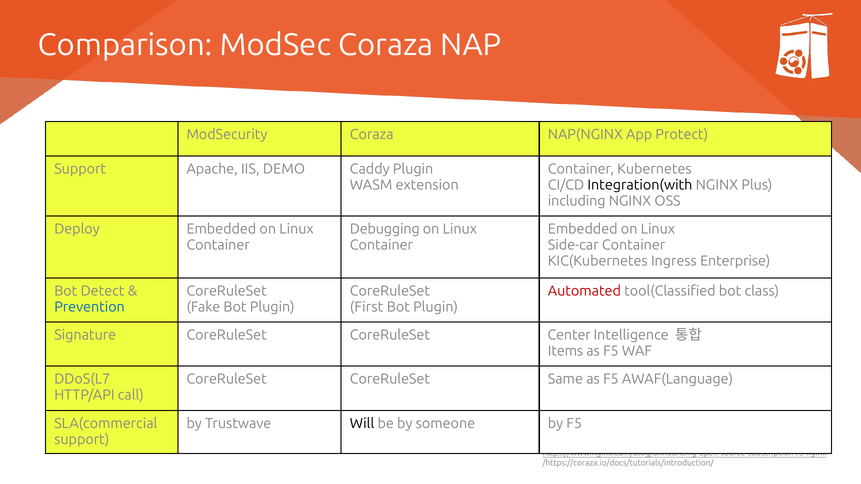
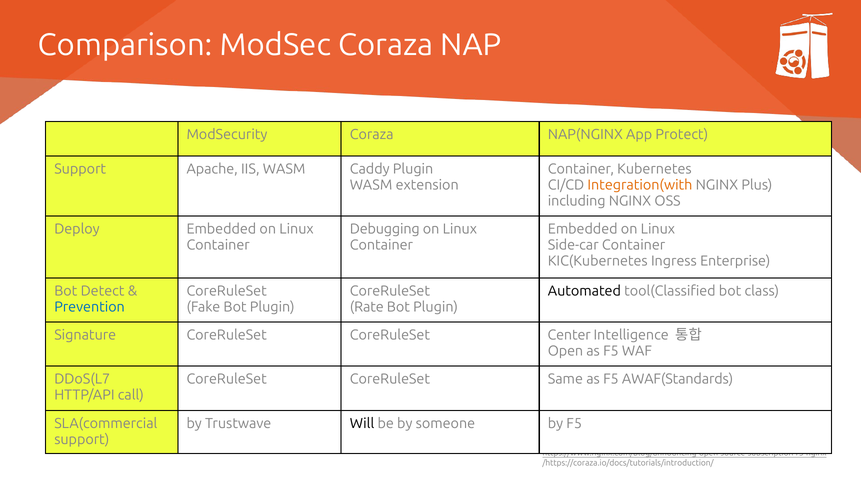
IIS DEMO: DEMO -> WASM (284, 169)
Integration(with colour: black -> orange (640, 185)
Automated colour: red -> black (584, 291)
First: First -> Rate (367, 307)
Items: Items -> Open (565, 351)
AWAF(Language: AWAF(Language -> AWAF(Standards (678, 379)
